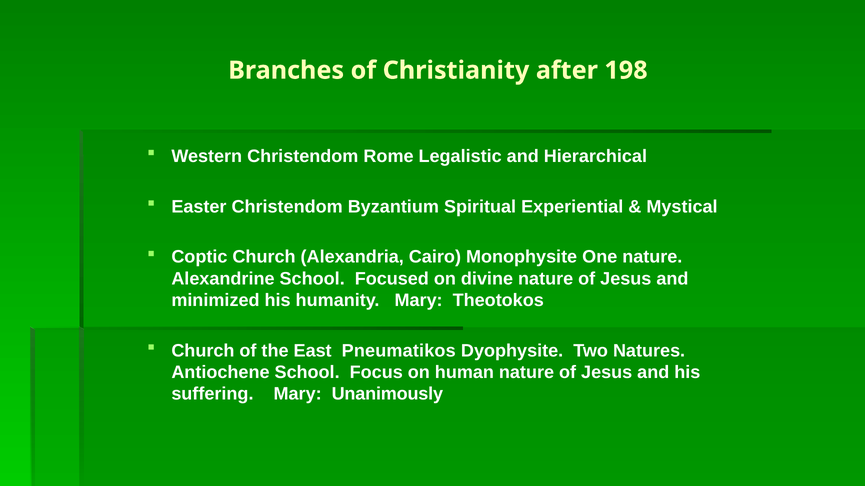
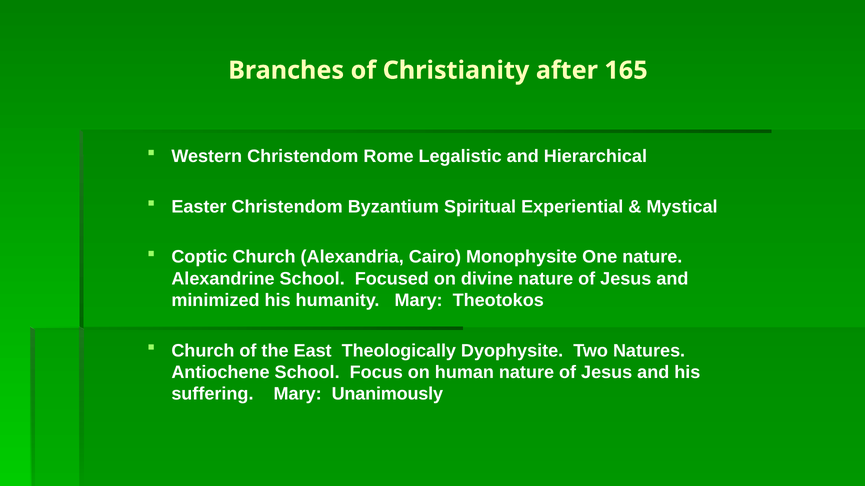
198: 198 -> 165 (626, 70)
Pneumatikos: Pneumatikos -> Theologically (399, 351)
